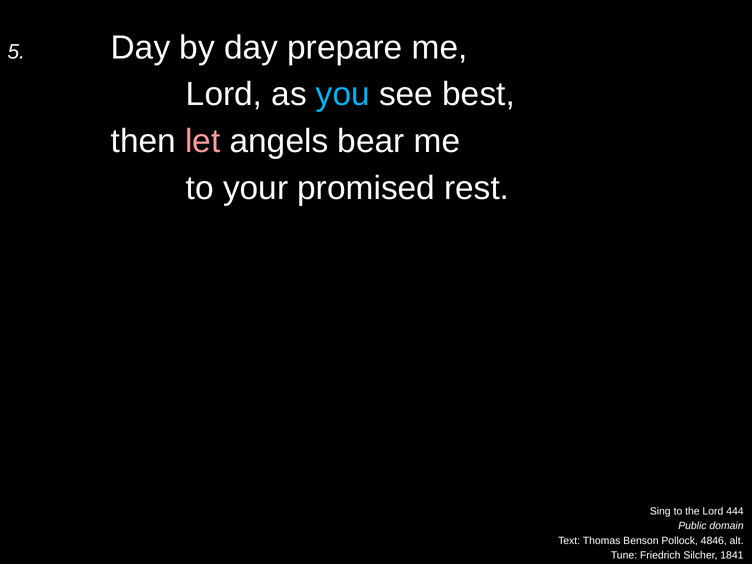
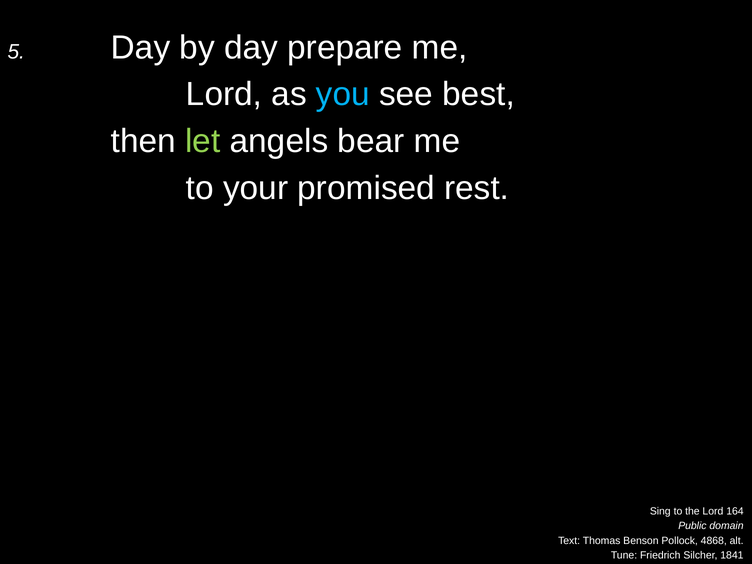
let colour: pink -> light green (203, 141)
444: 444 -> 164 (735, 511)
4846: 4846 -> 4868 (714, 541)
